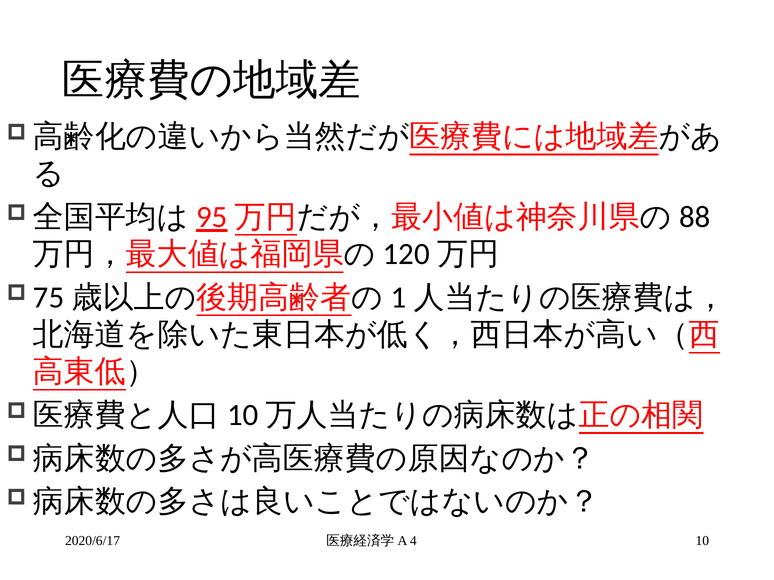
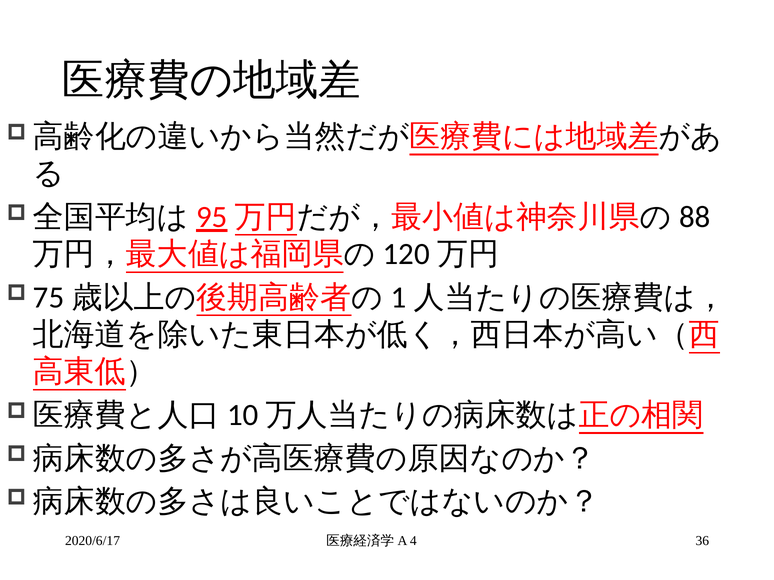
10: 10 -> 36 (702, 541)
